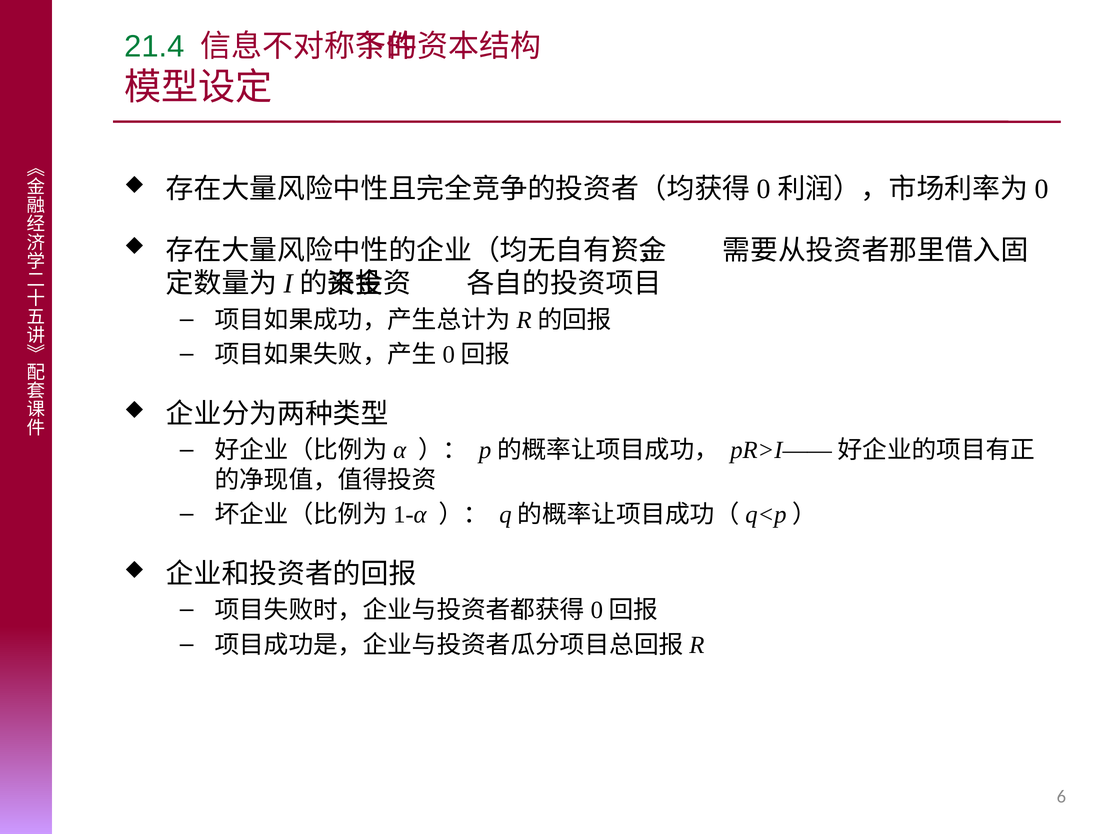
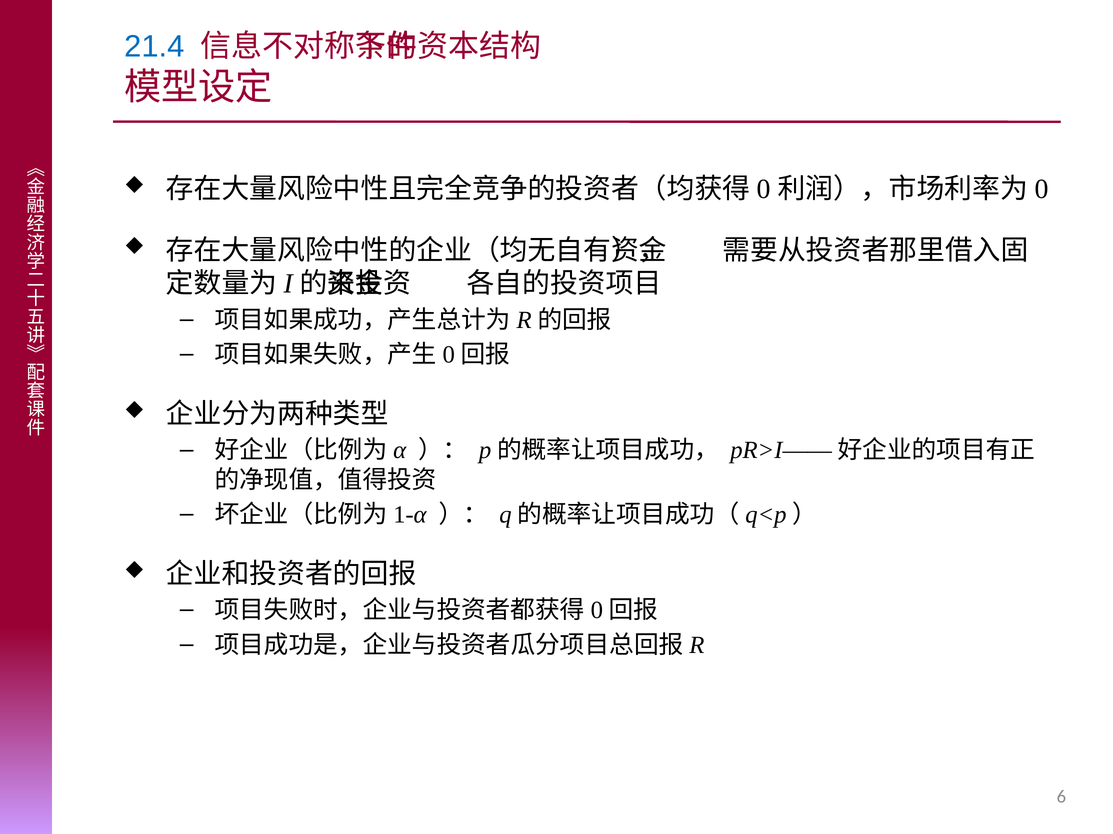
21.4 colour: green -> blue (154, 47)
